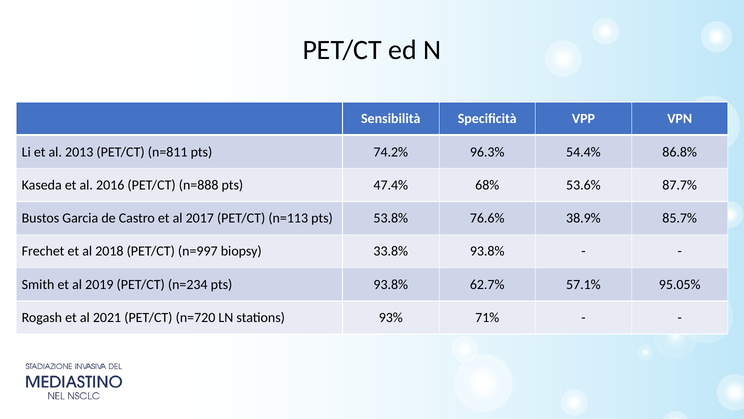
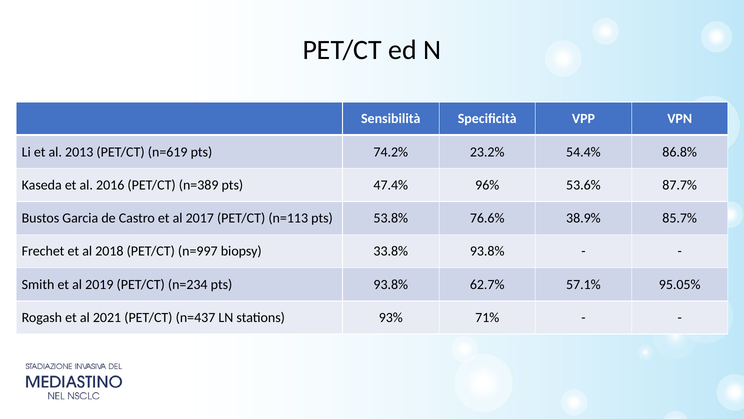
n=811: n=811 -> n=619 (168, 152)
96.3%: 96.3% -> 23.2% (487, 152)
n=888: n=888 -> n=389 (199, 185)
68%: 68% -> 96% (487, 185)
n=720: n=720 -> n=437 (195, 317)
